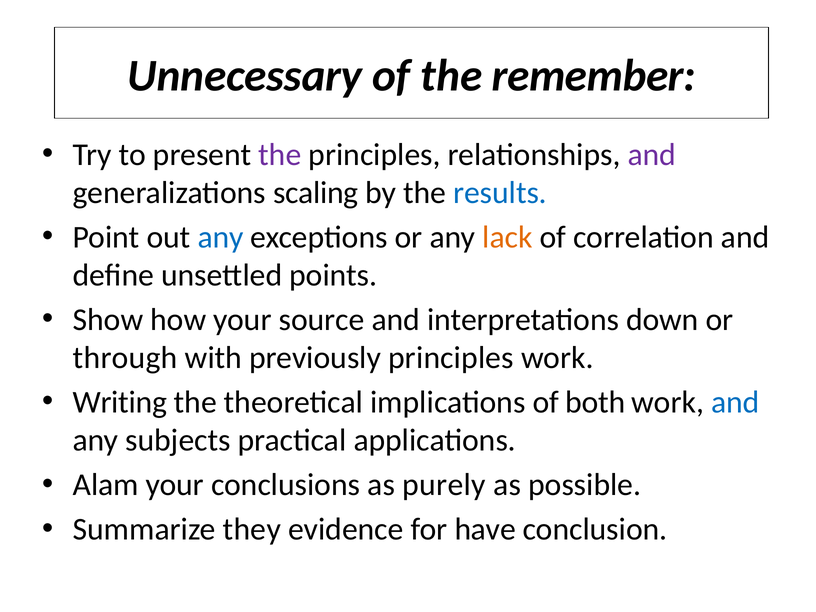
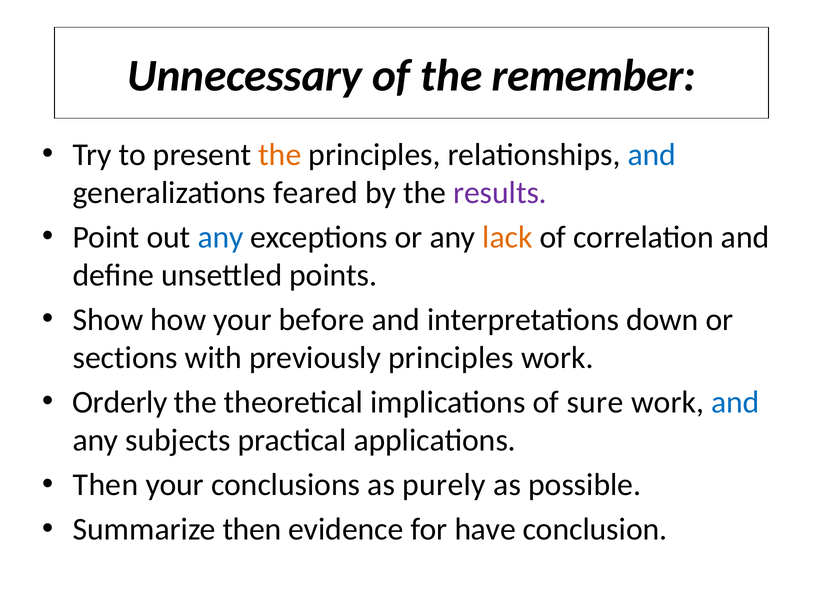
the colour: purple -> orange (280, 155)
and colour: purple -> blue (652, 155)
scaling: scaling -> feared (315, 193)
results colour: blue -> purple (500, 193)
source: source -> before (322, 320)
through: through -> sections (125, 358)
Writing: Writing -> Orderly (120, 402)
both: both -> sure (595, 402)
Alam: Alam -> Then (105, 485)
Summarize they: they -> then (252, 529)
